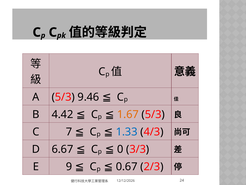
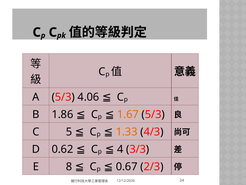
9.46: 9.46 -> 4.06 (88, 97)
4.42: 4.42 -> 1.86 (62, 114)
7: 7 -> 5 (69, 132)
1.33 colour: blue -> orange (127, 132)
6.67: 6.67 -> 0.62 (62, 149)
0: 0 -> 4 (120, 149)
9: 9 -> 8 (69, 166)
